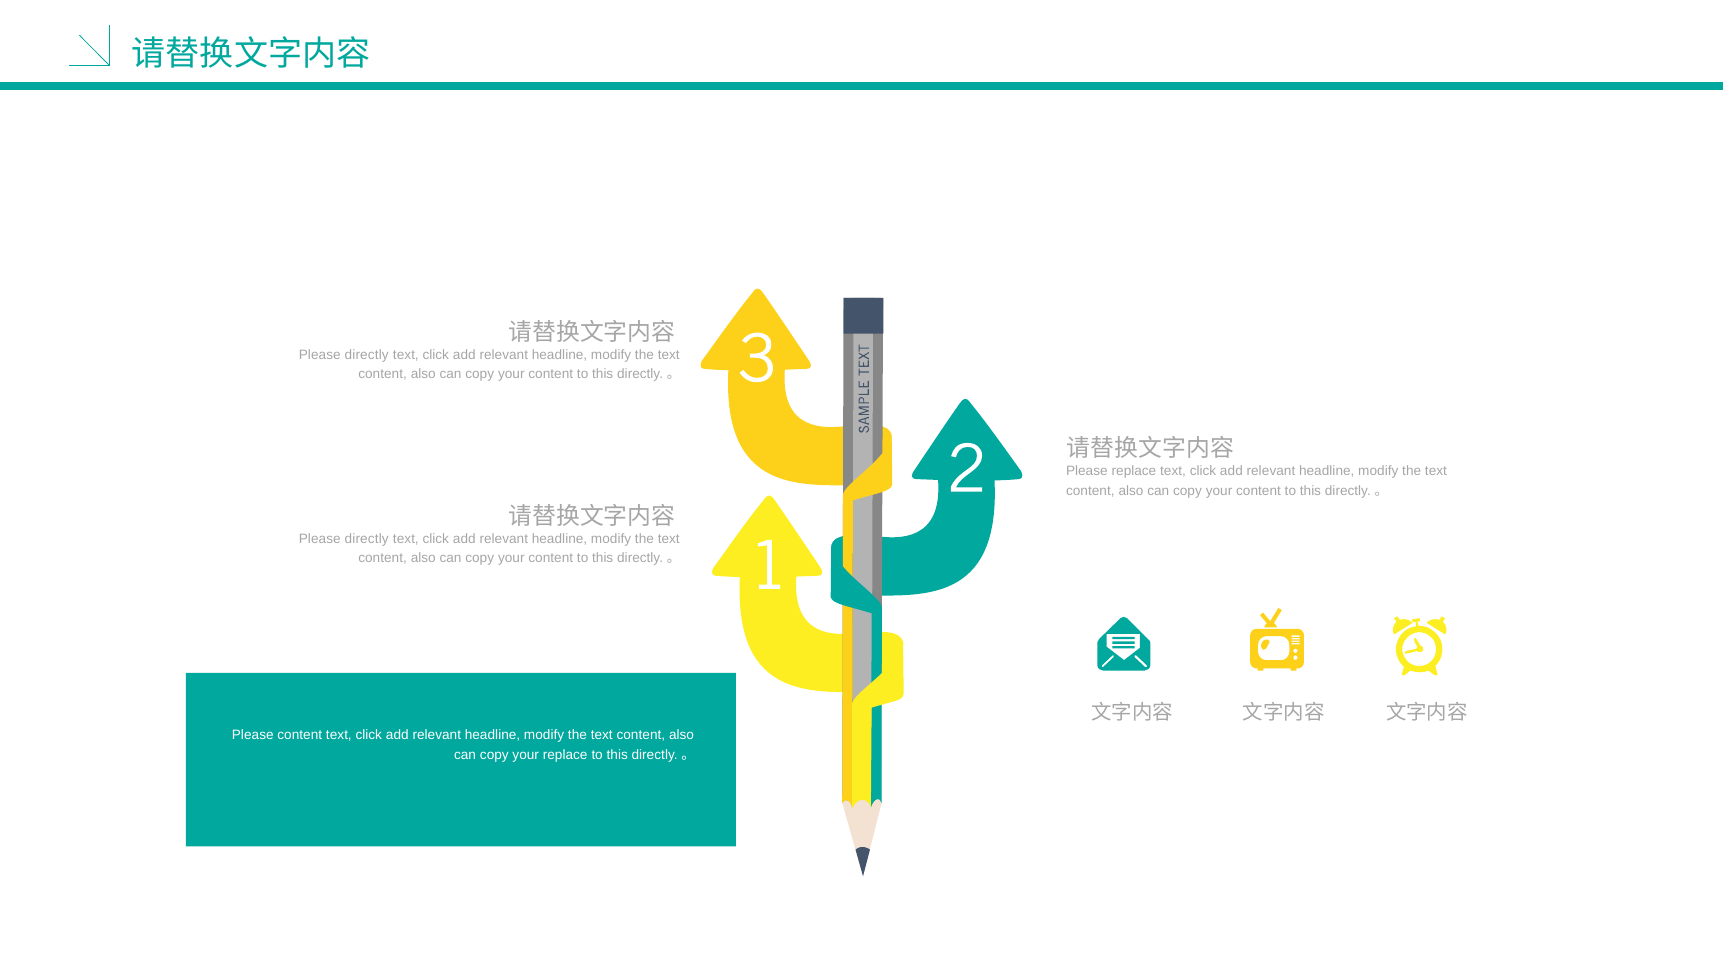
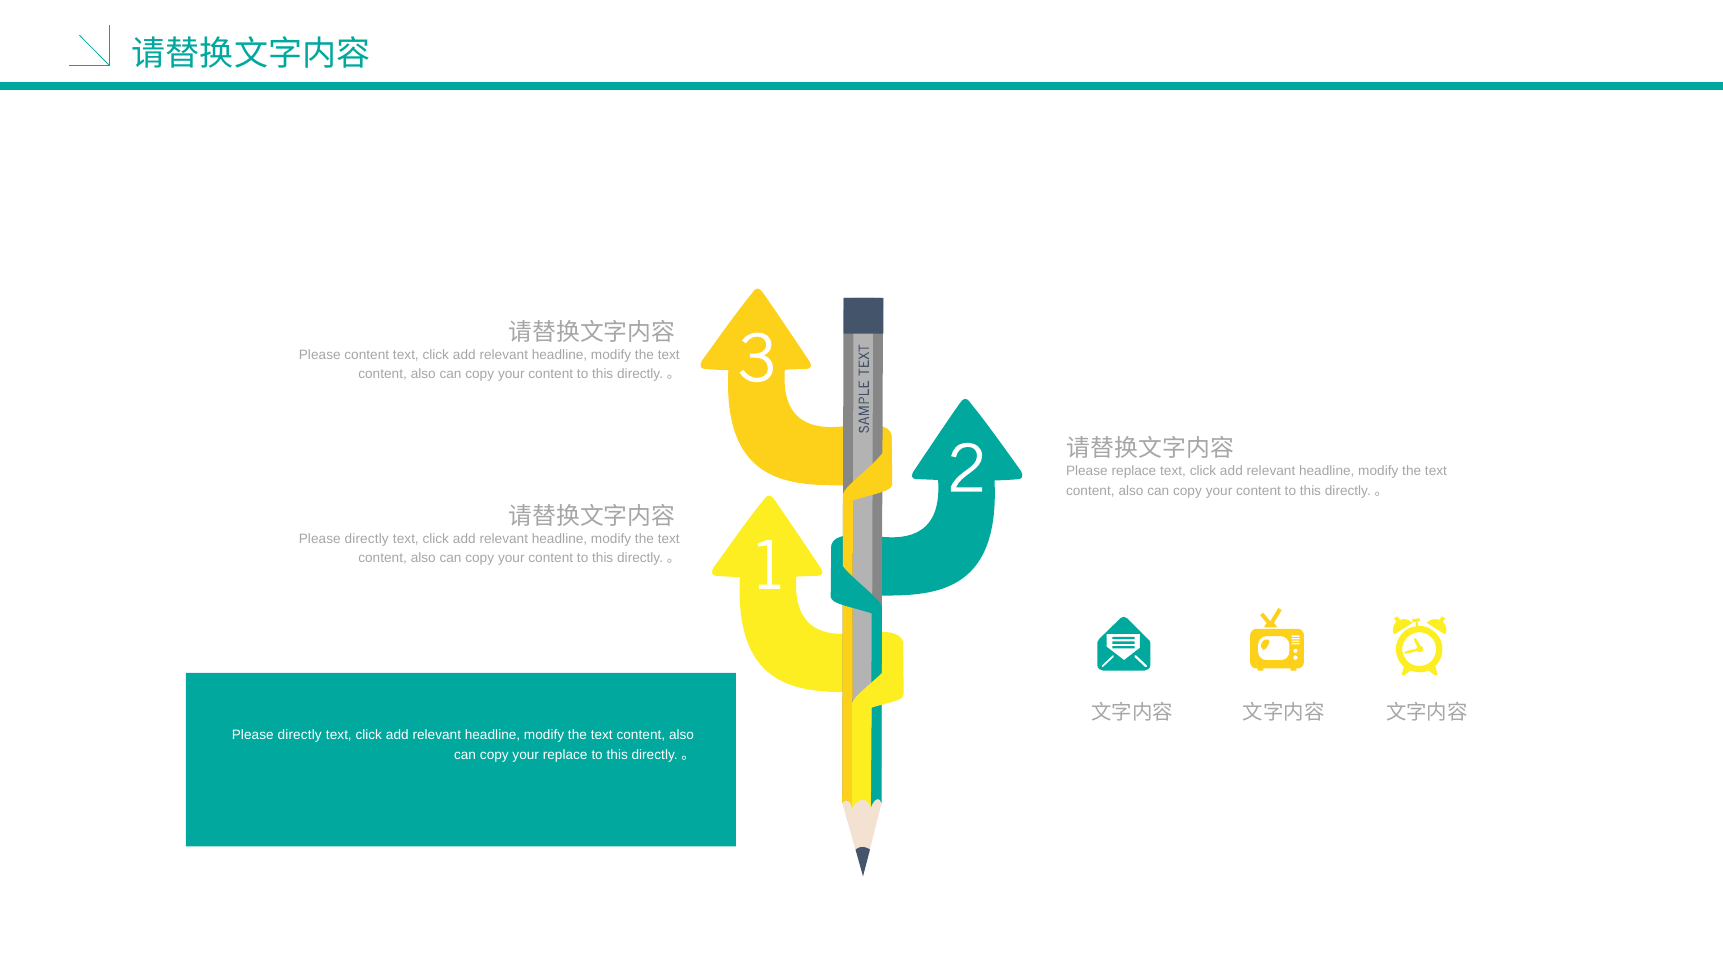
directly: directly -> content (367, 355)
content: content -> directly (300, 735)
